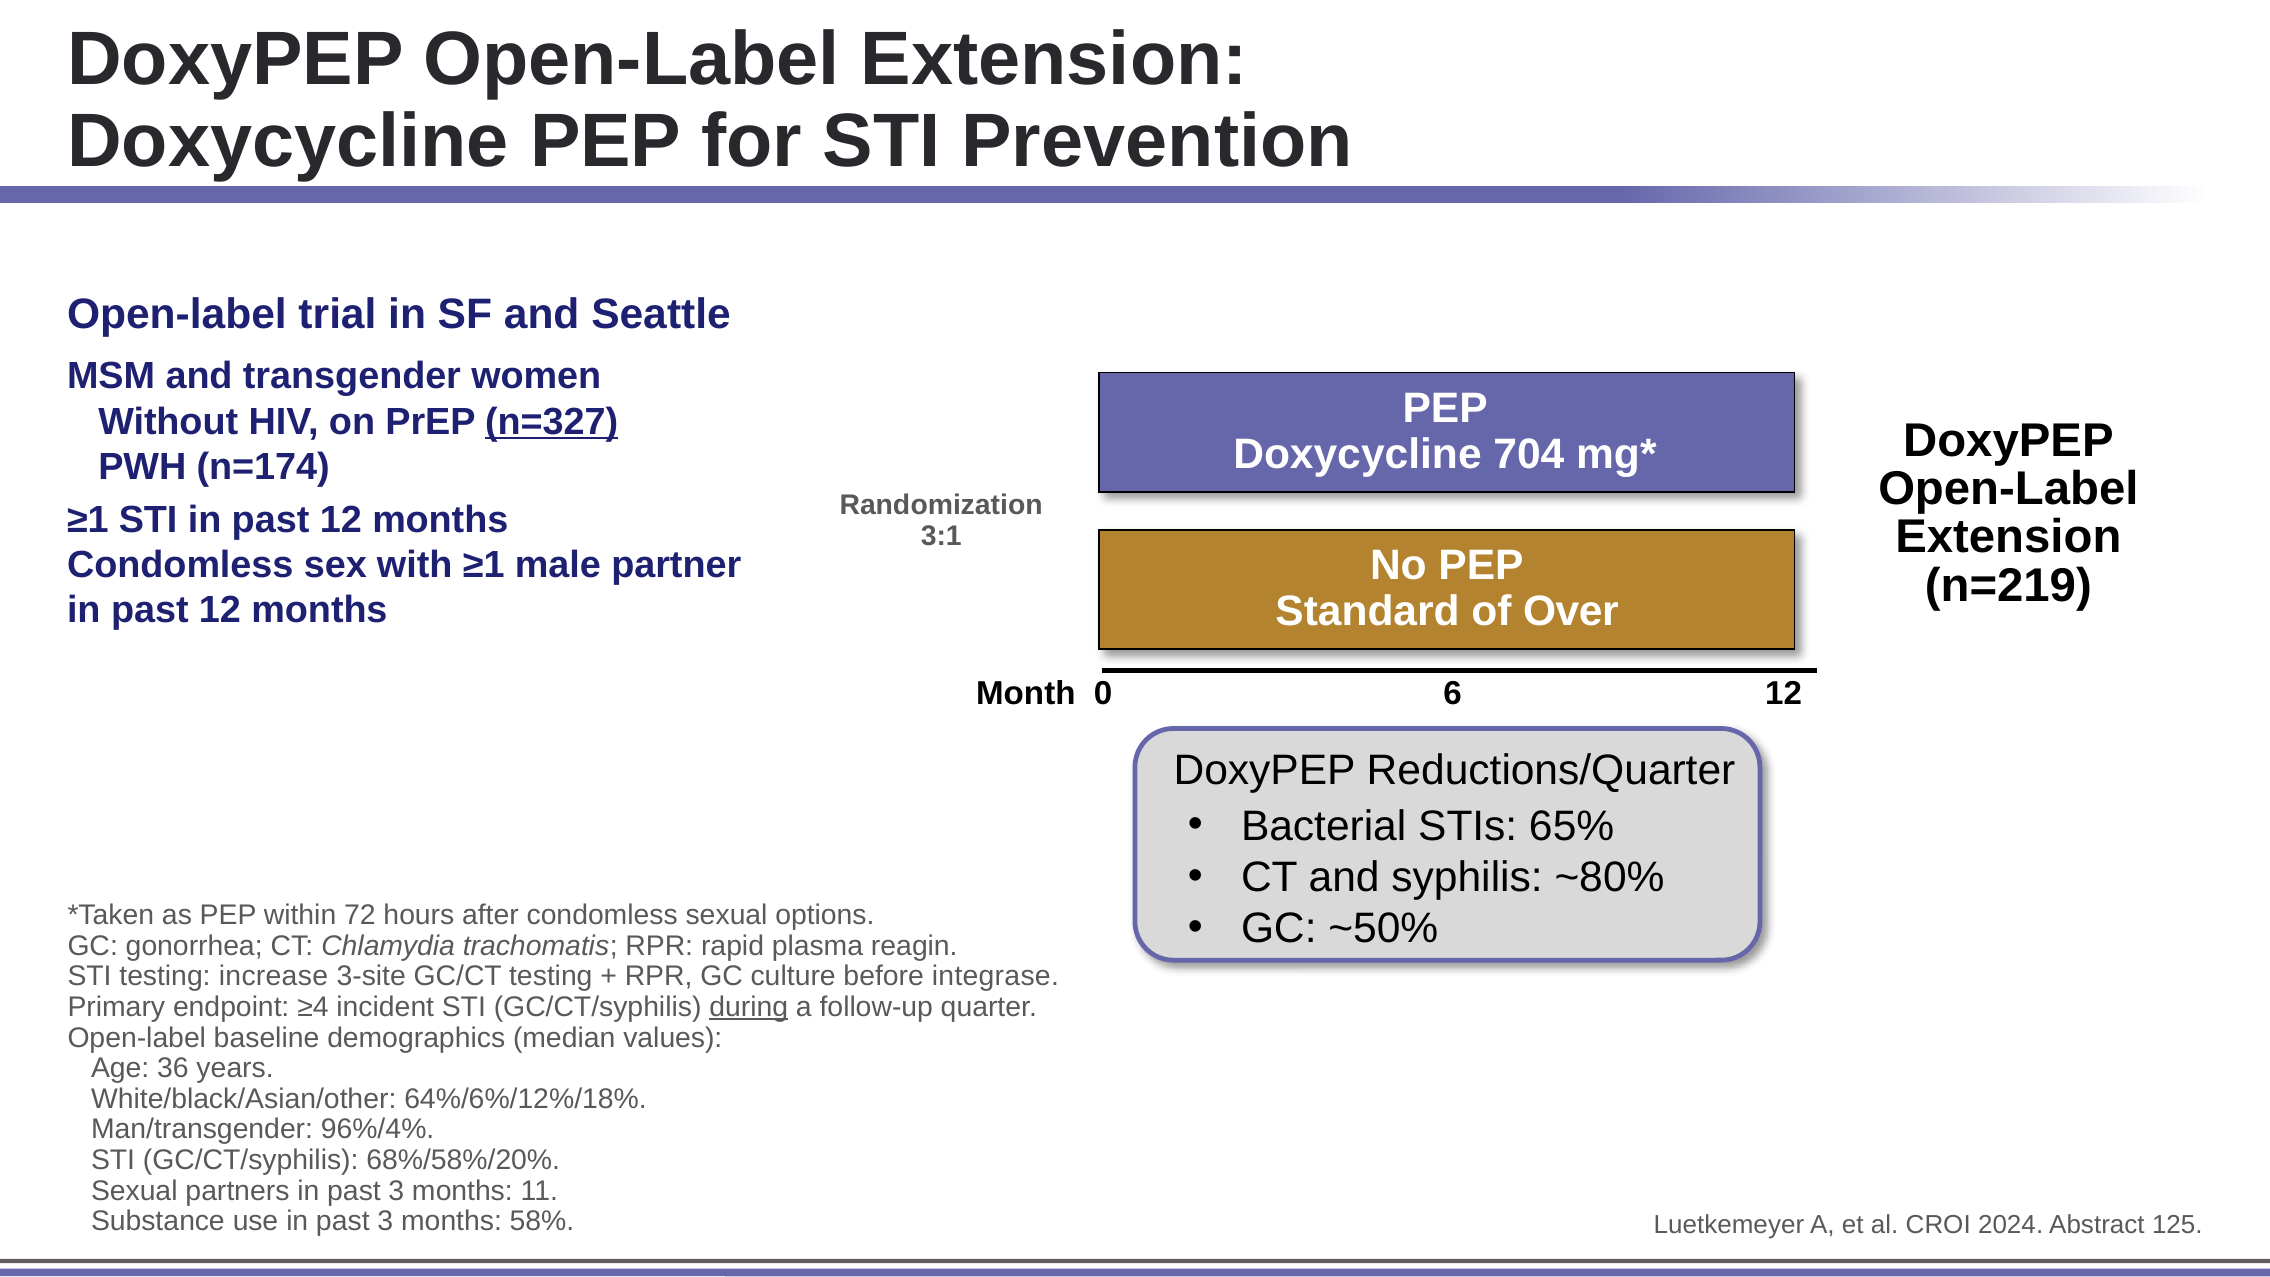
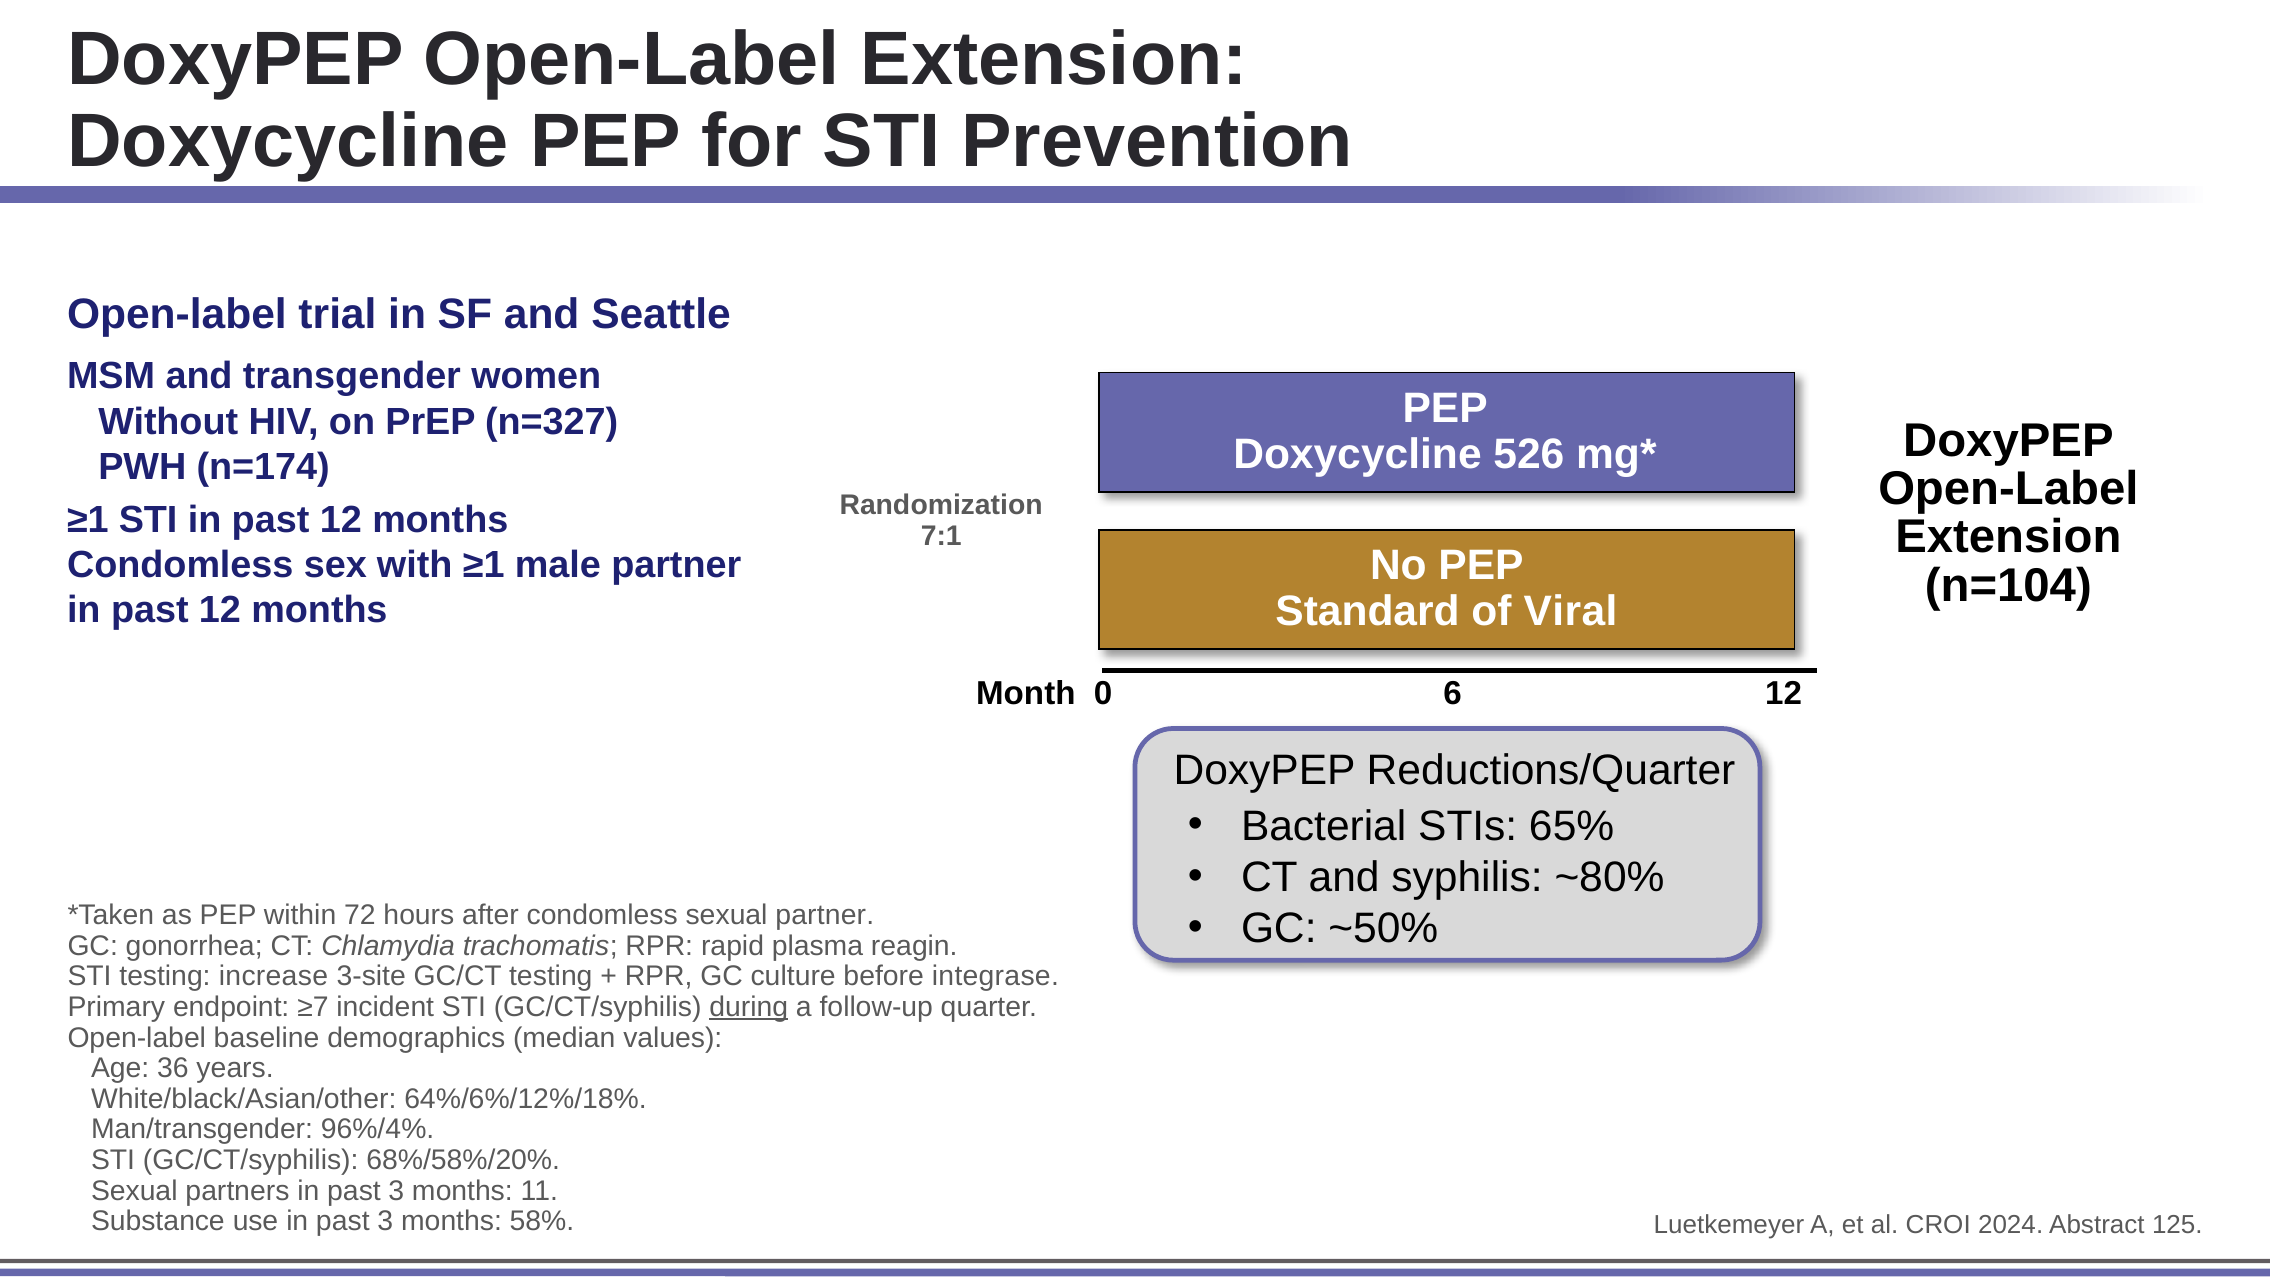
n=327 underline: present -> none (552, 422)
704: 704 -> 526 (1529, 454)
3:1: 3:1 -> 7:1 (941, 536)
n=219: n=219 -> n=104 (2008, 586)
Over: Over -> Viral (1571, 612)
sexual options: options -> partner (825, 915)
≥4: ≥4 -> ≥7 (313, 1007)
